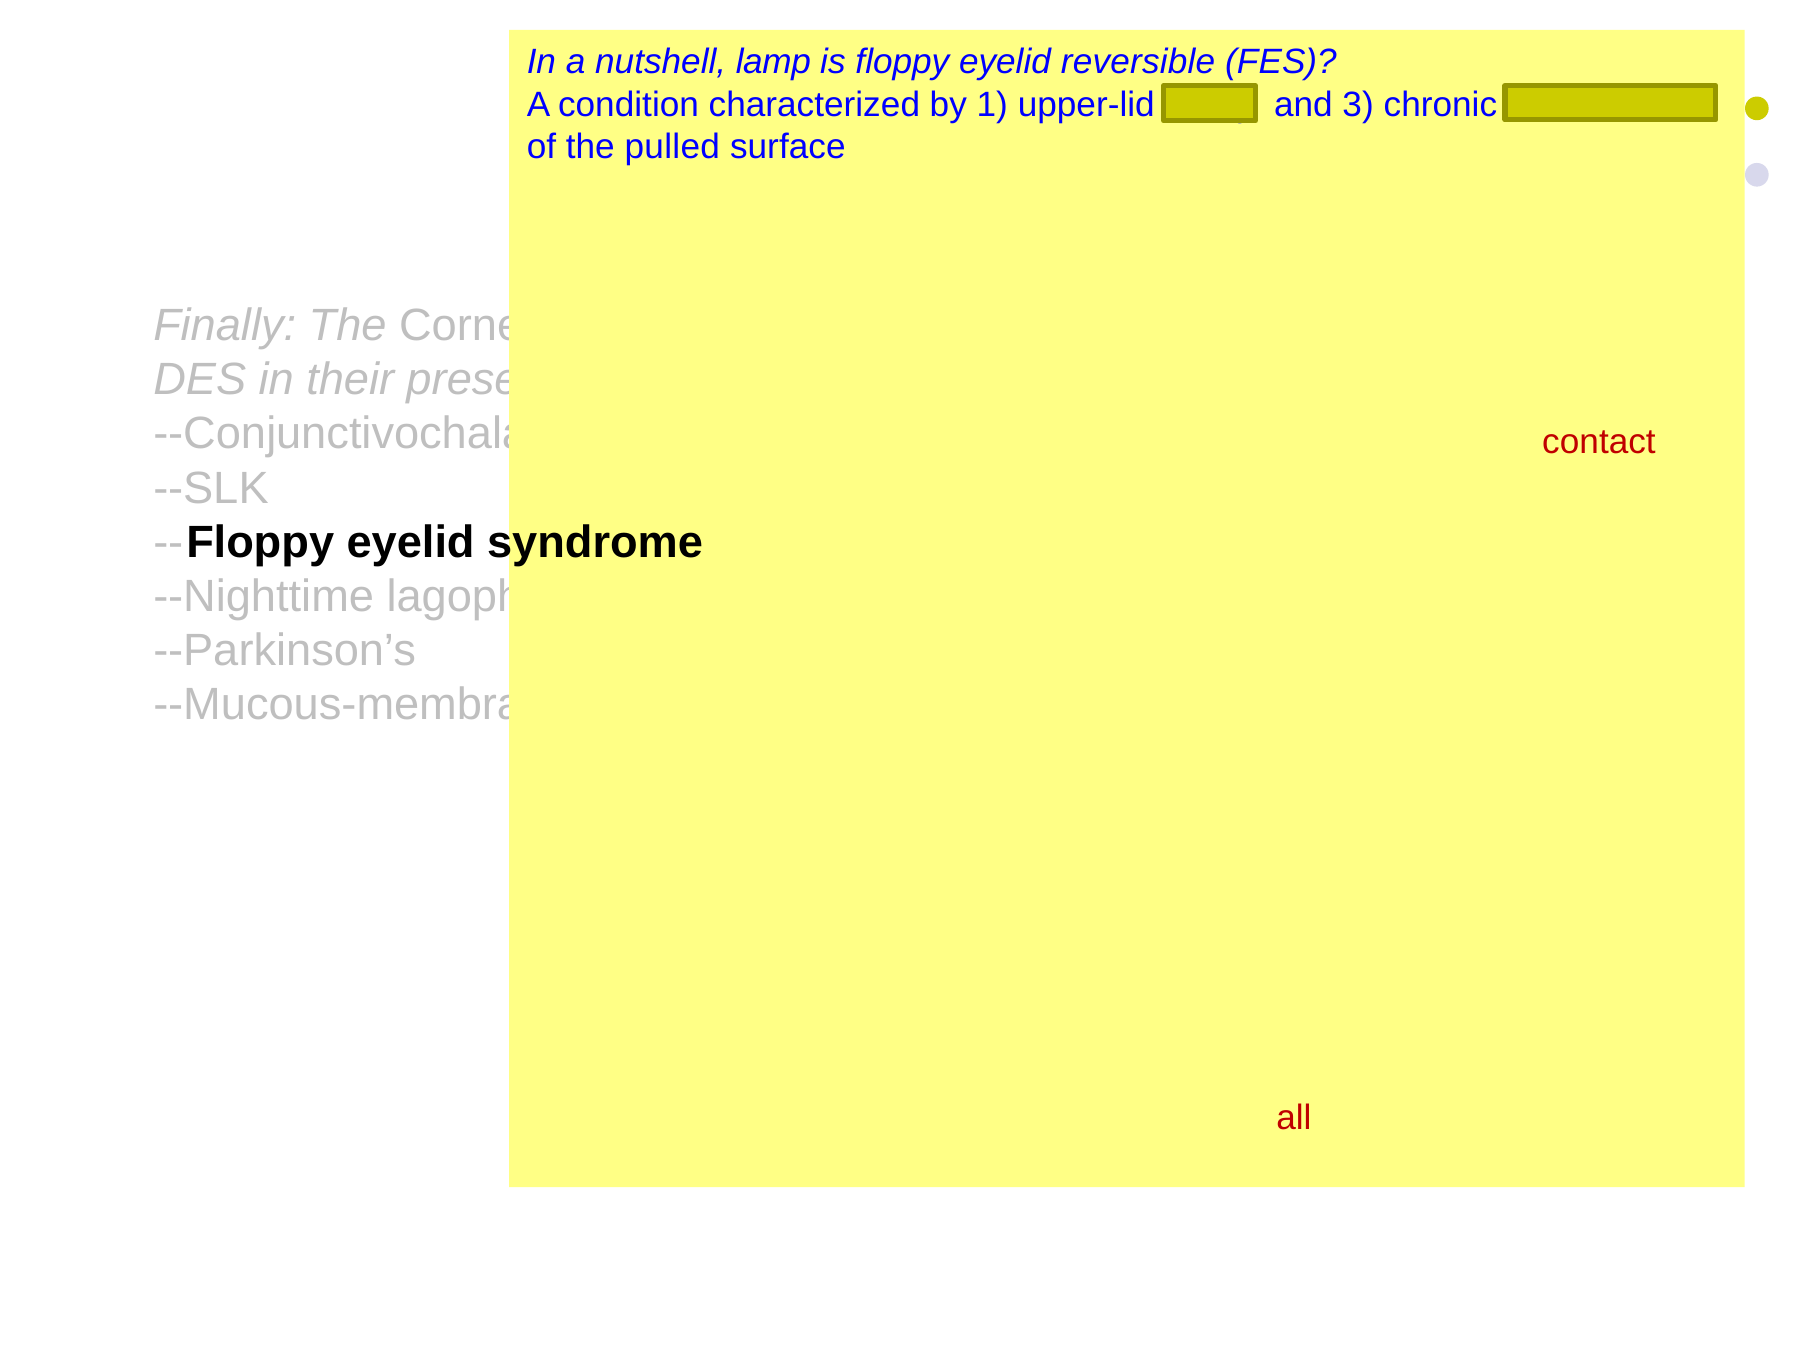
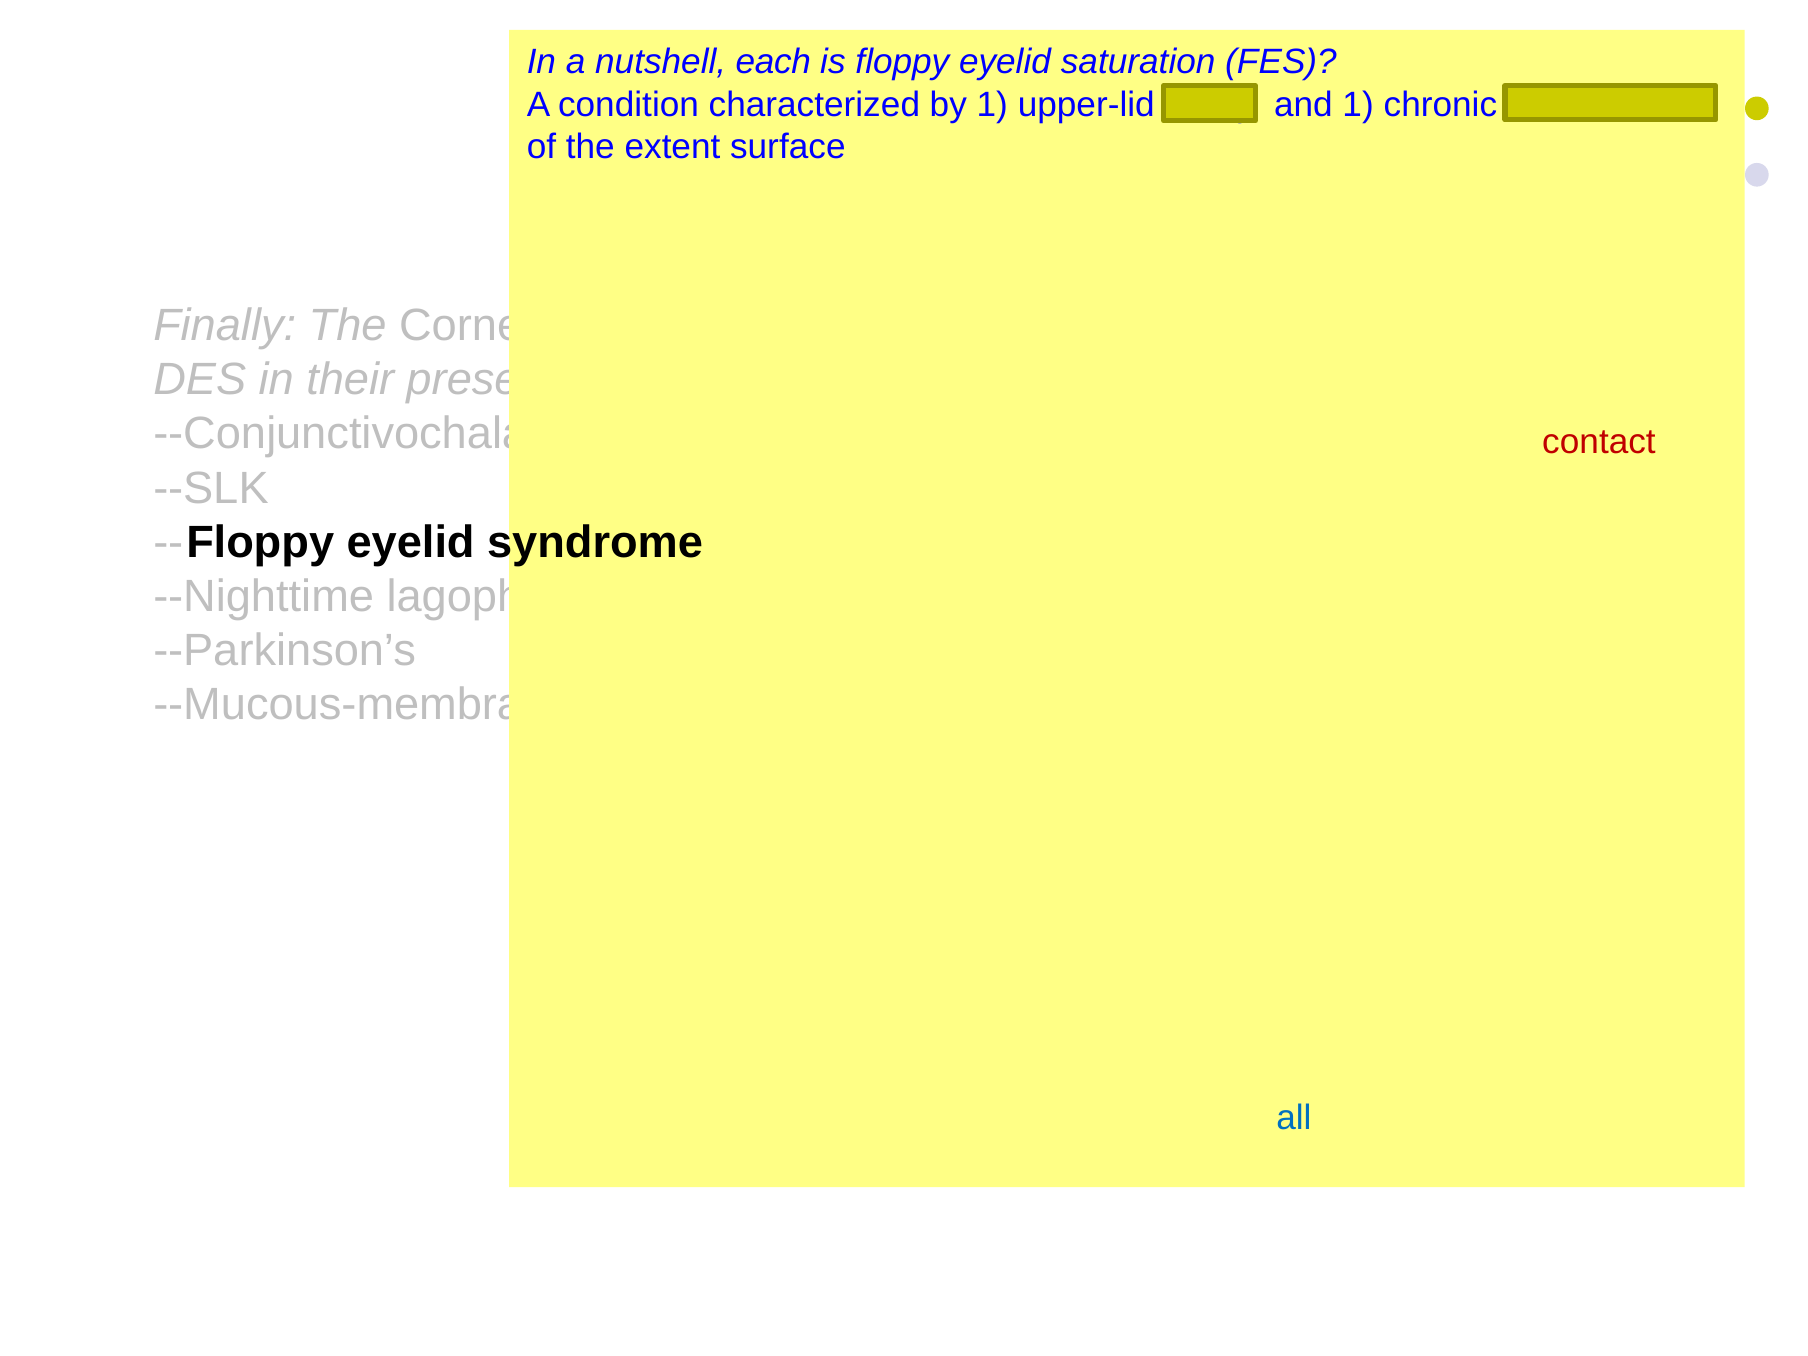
lamp: lamp -> each (773, 62)
reversible: reversible -> saturation (1138, 62)
and 3: 3 -> 1 (1358, 104)
pulled: pulled -> extent (672, 147)
all colour: red -> blue (1294, 1118)
